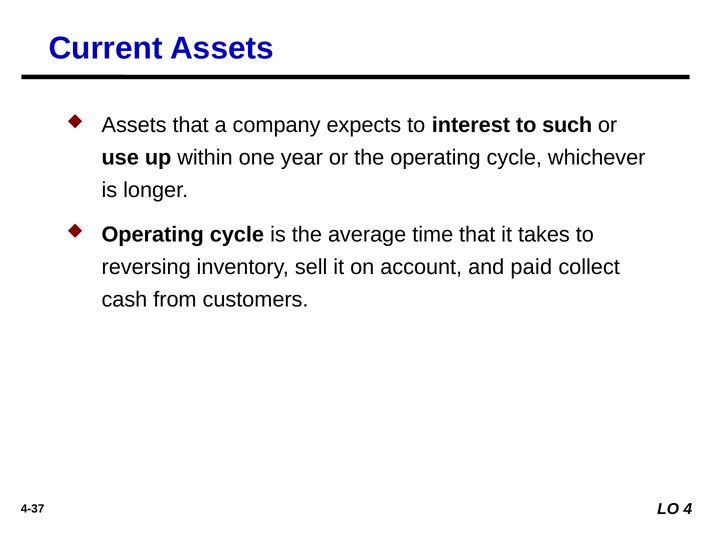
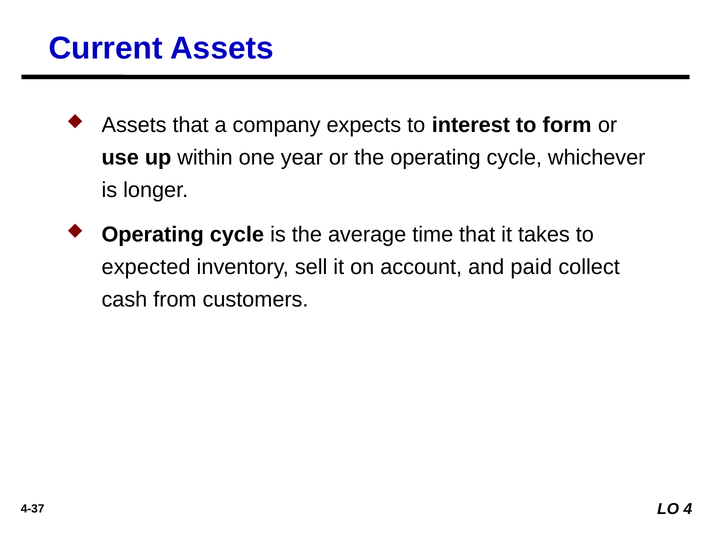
such: such -> form (567, 125)
reversing: reversing -> expected (146, 267)
